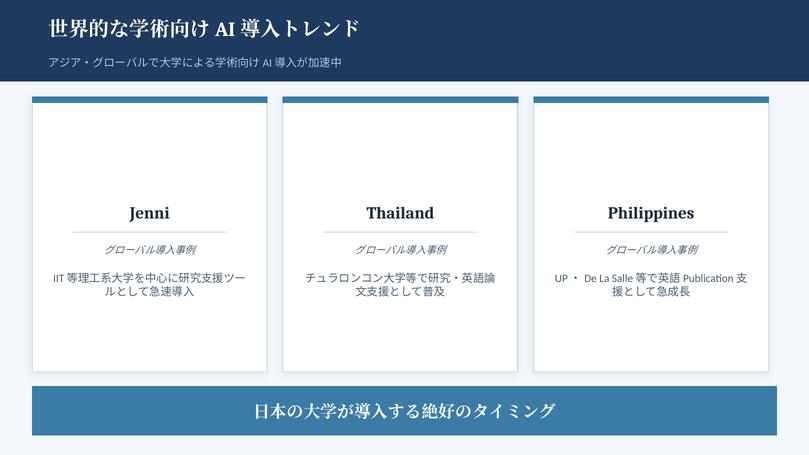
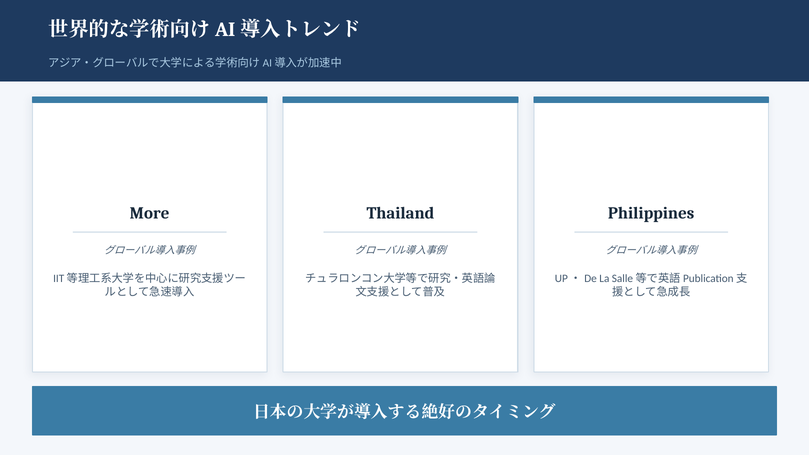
Jenni: Jenni -> More (150, 213)
